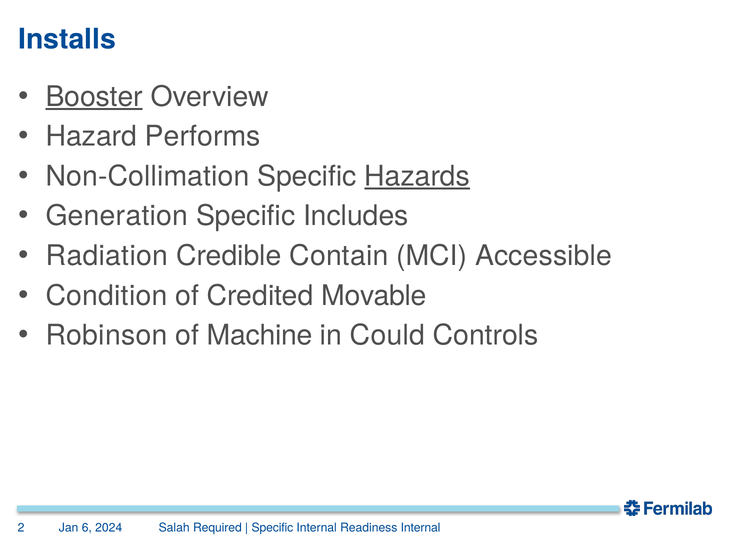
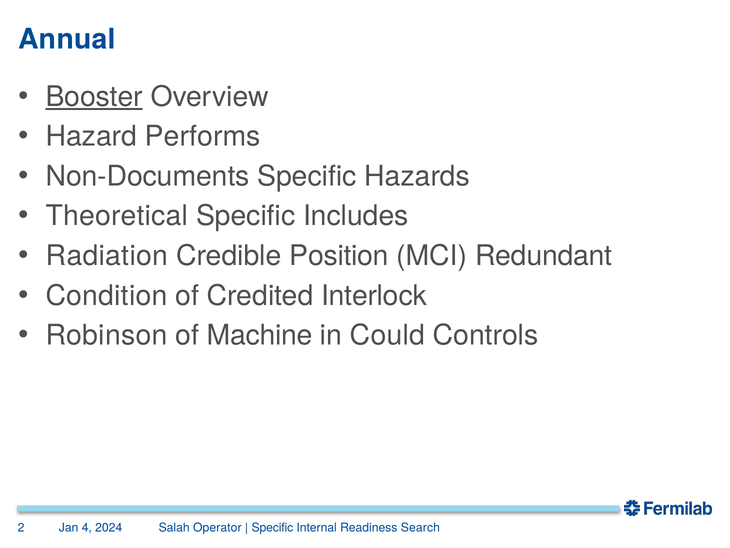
Installs: Installs -> Annual (67, 39)
Non-Collimation: Non-Collimation -> Non-Documents (148, 176)
Hazards underline: present -> none (417, 176)
Generation: Generation -> Theoretical (117, 216)
Contain: Contain -> Position (339, 256)
Accessible: Accessible -> Redundant (544, 256)
Movable: Movable -> Interlock (374, 295)
6: 6 -> 4 (87, 527)
Required: Required -> Operator (217, 527)
Readiness Internal: Internal -> Search (420, 527)
